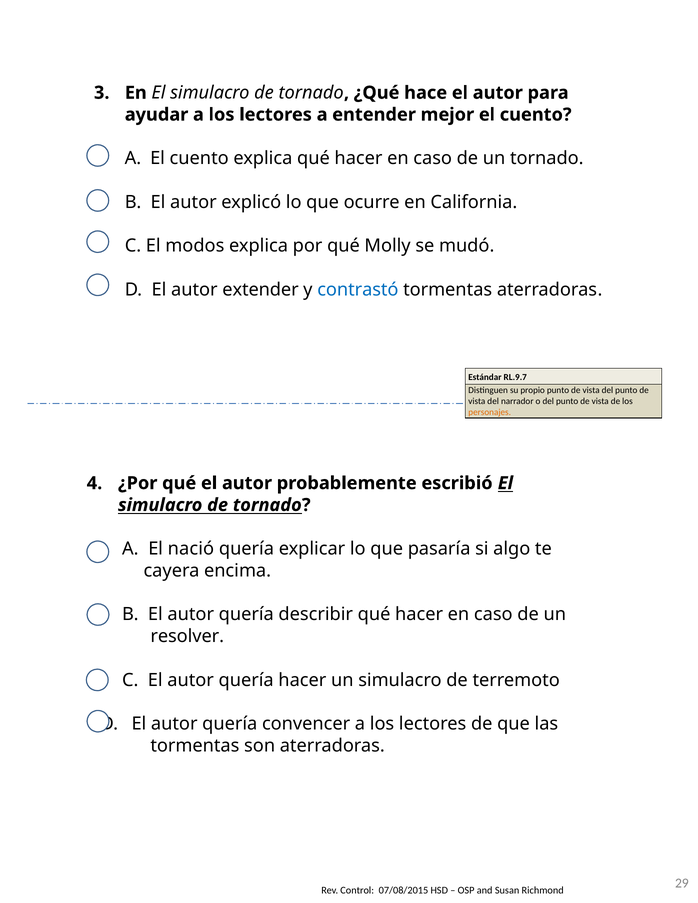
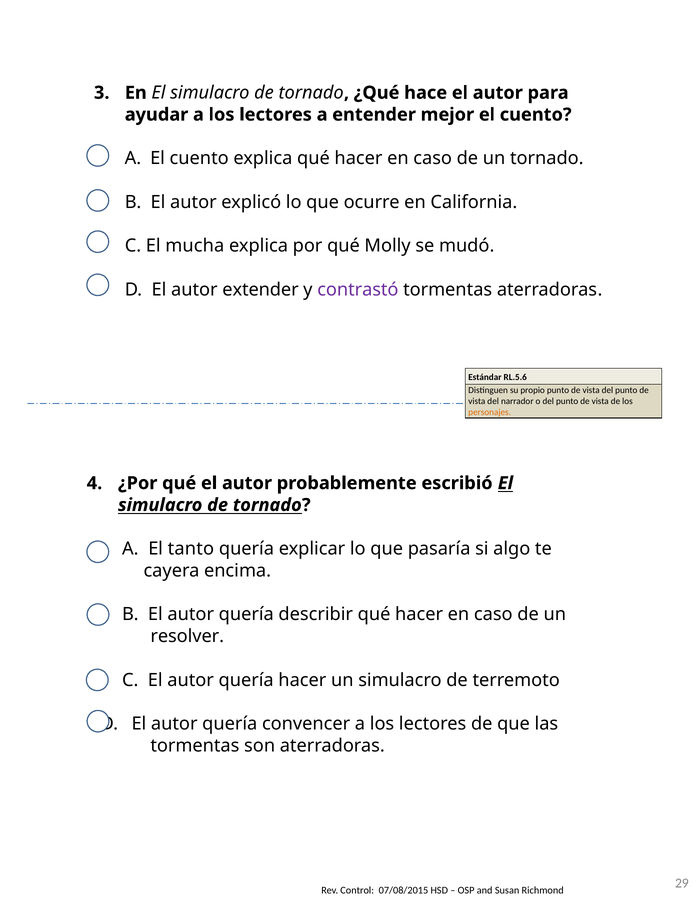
modos: modos -> mucha (195, 246)
contrastó colour: blue -> purple (358, 290)
RL.9.7: RL.9.7 -> RL.5.6 (515, 377)
nació: nació -> tanto (191, 549)
